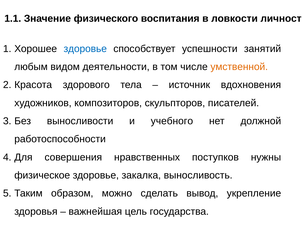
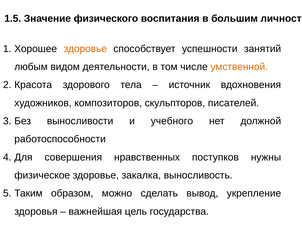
1.1: 1.1 -> 1.5 (13, 19)
ловкости: ловкости -> большим (235, 19)
здоровье colour: blue -> orange (85, 49)
